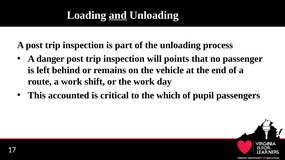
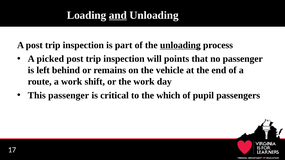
unloading underline: none -> present (180, 45)
danger: danger -> picked (50, 59)
This accounted: accounted -> passenger (69, 96)
